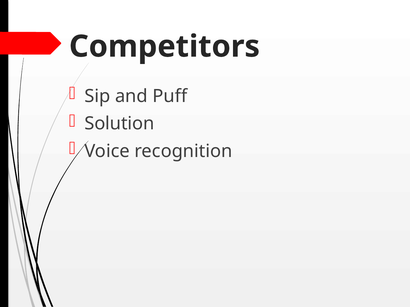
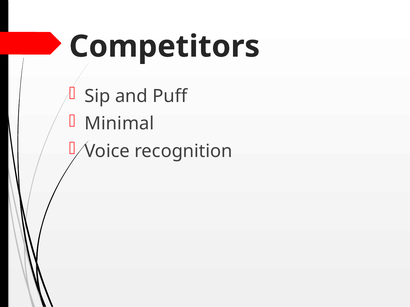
Solution: Solution -> Minimal (119, 124)
